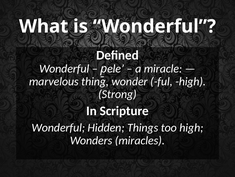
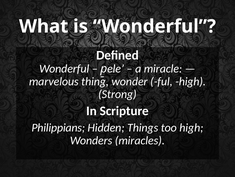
Wonderful: Wonderful -> Philippians (58, 127)
